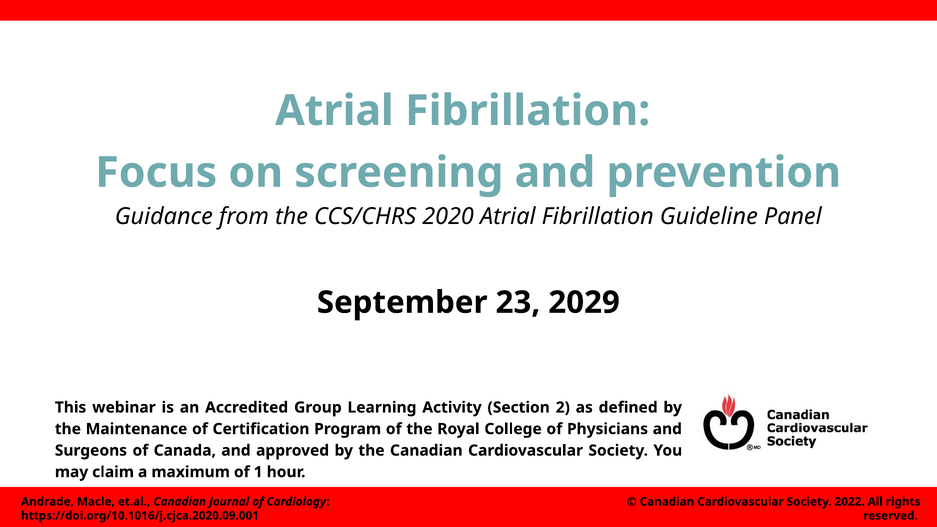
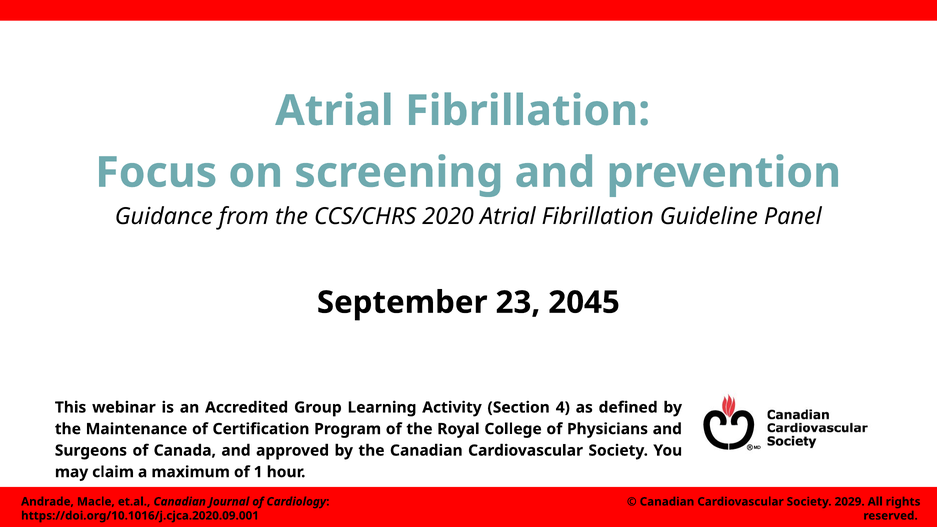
2029: 2029 -> 2045 (584, 303)
2: 2 -> 4 (563, 408)
2022: 2022 -> 2029 (850, 502)
